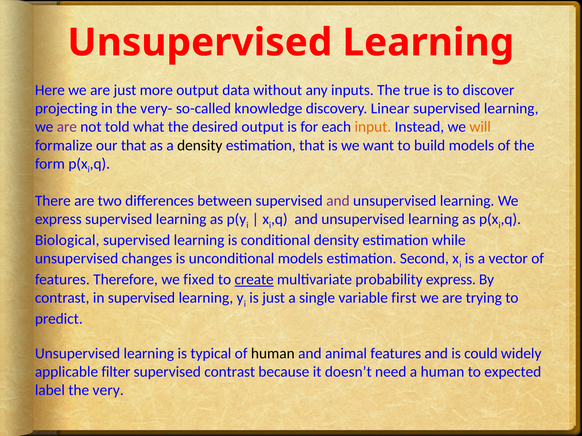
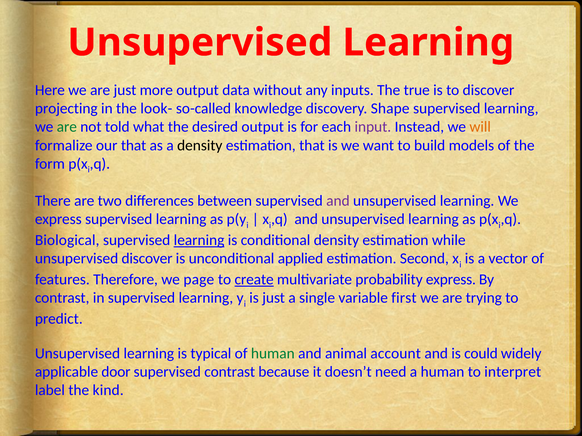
very-: very- -> look- (156, 109)
Linear: Linear -> Shape (390, 109)
are colour: purple -> green (67, 127)
input colour: orange -> purple (373, 127)
learning underline: none -> present (199, 240)
unsupervised changes: changes -> discover (147, 259)
unconditional models: models -> applied (300, 259)
fixed: fixed -> page (199, 280)
human colour: black -> green (273, 354)
animal features: features -> account (396, 354)
filter: filter -> door (116, 372)
expected: expected -> interpret (513, 372)
very: very -> kind (108, 391)
